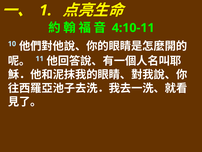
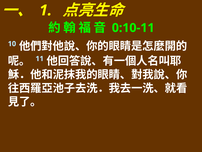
4:10-11: 4:10-11 -> 0:10-11 (133, 28)
